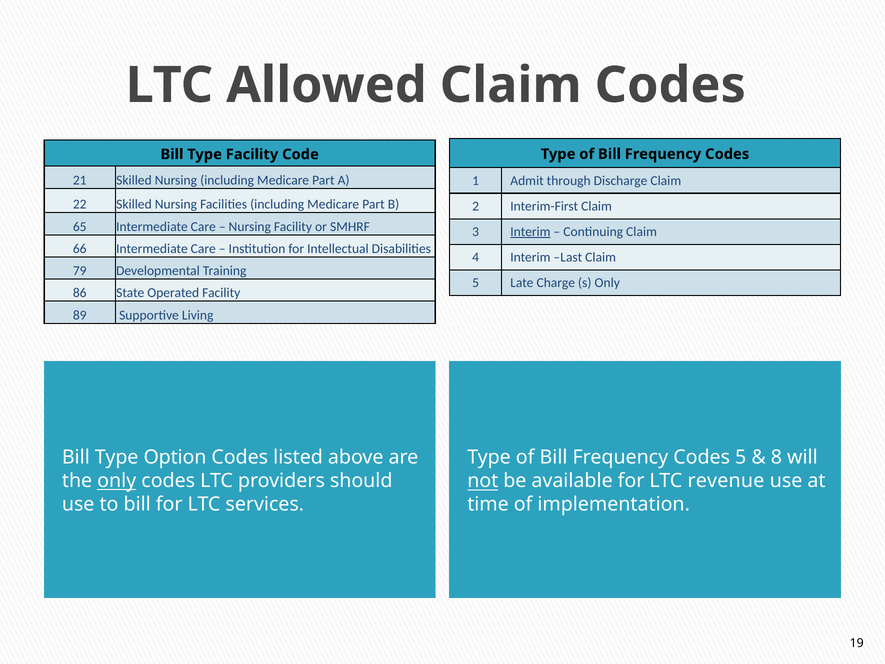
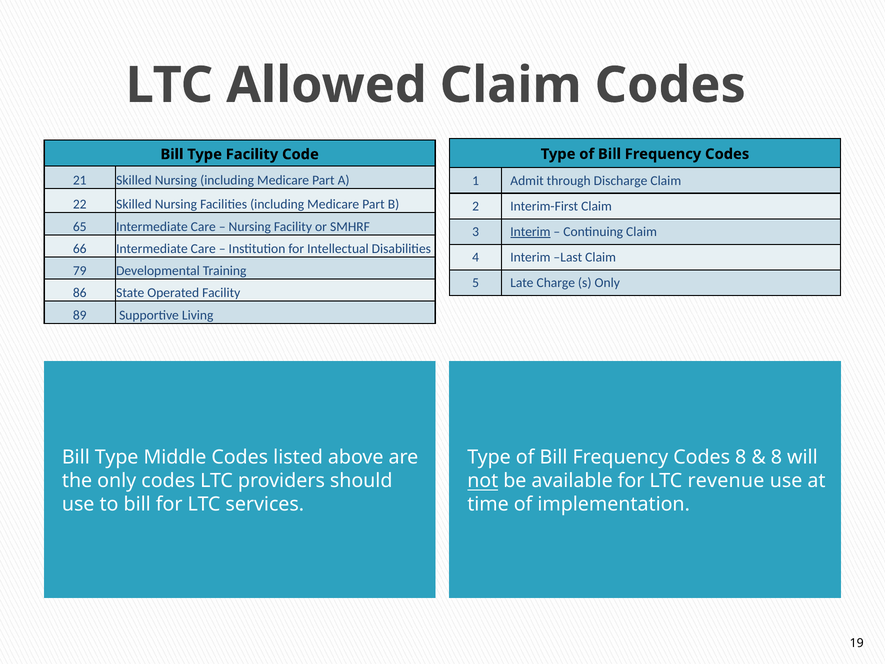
Option: Option -> Middle (175, 457)
Codes 5: 5 -> 8 (741, 457)
only underline: present -> none (117, 481)
